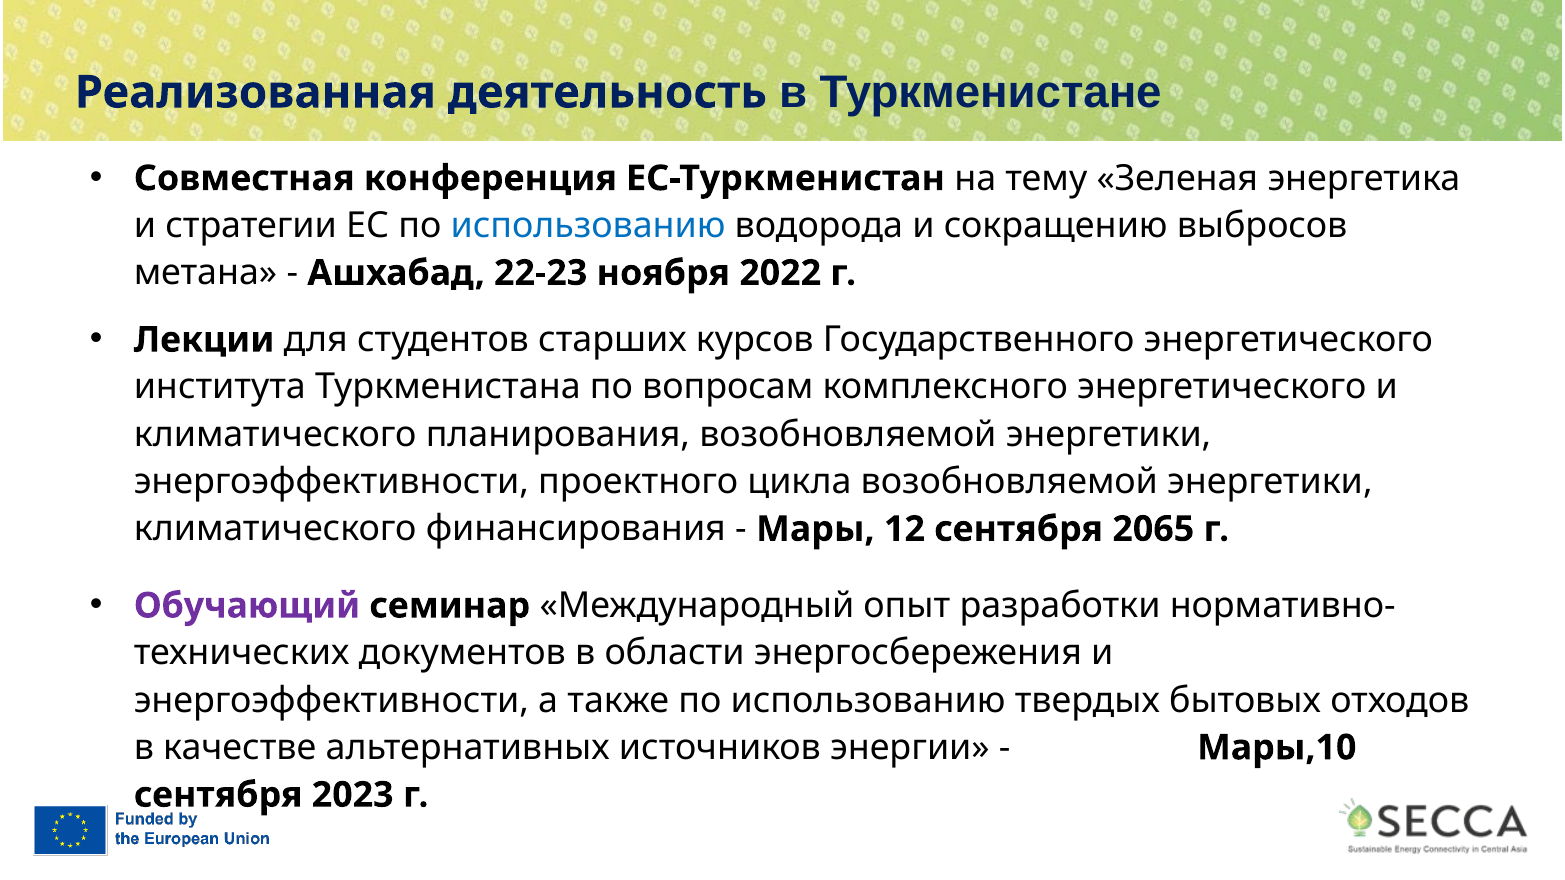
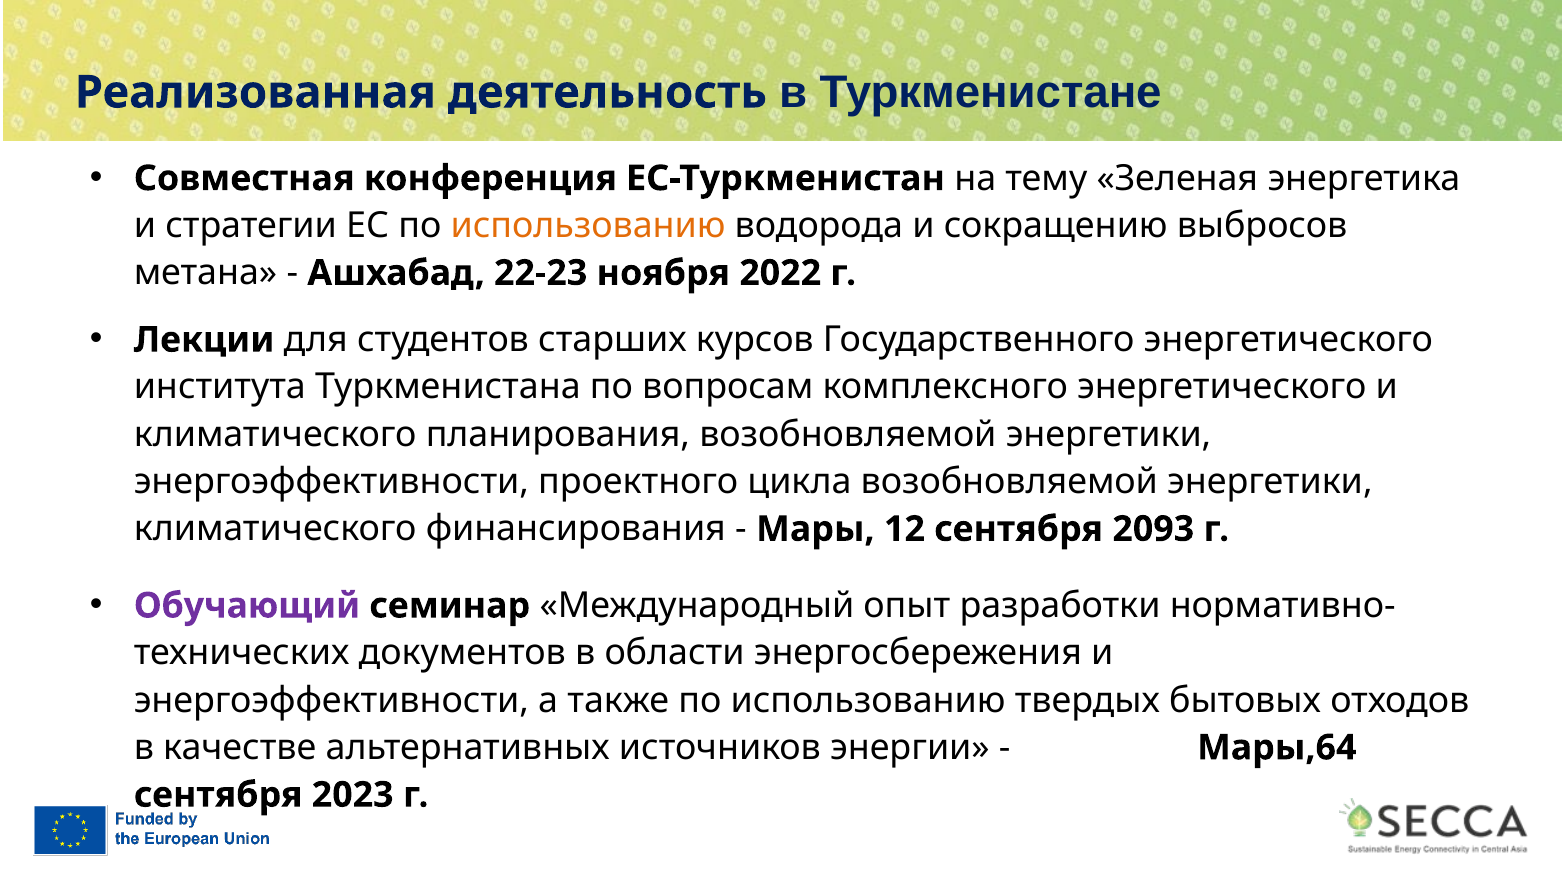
использованию colour: blue -> orange (588, 226)
2065: 2065 -> 2093 (1153, 529)
Мары,10: Мары,10 -> Мары,64 (1277, 748)
